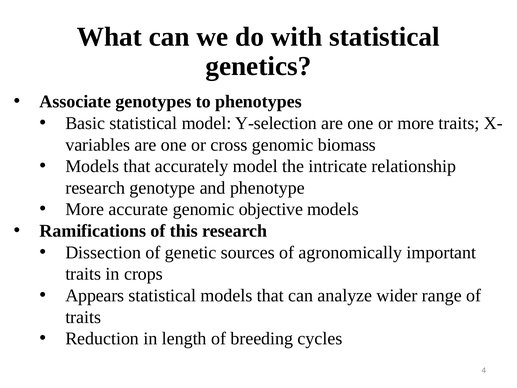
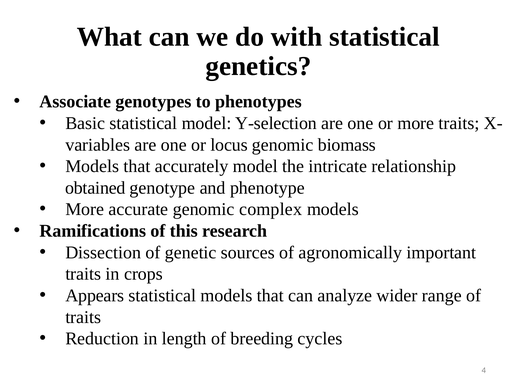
cross: cross -> locus (229, 145)
research: research -> obtained (95, 188)
objective: objective -> complex (271, 209)
